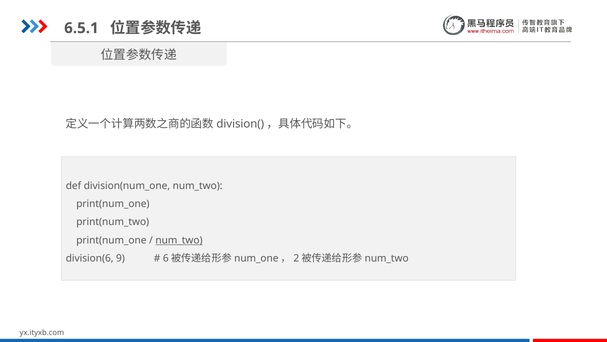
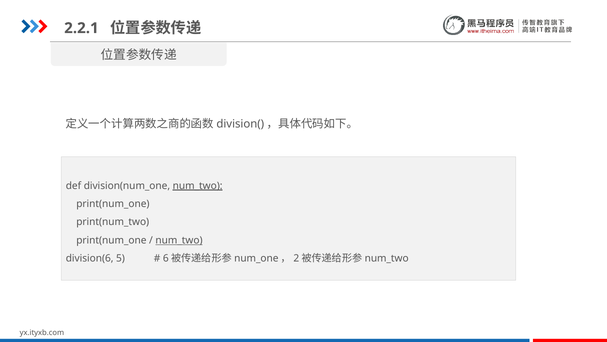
6.5.1: 6.5.1 -> 2.2.1 (81, 28)
num_two underline: none -> present (198, 185)
9: 9 -> 5 (121, 258)
